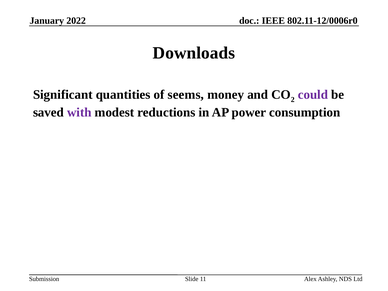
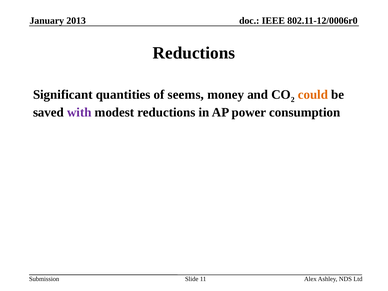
2022: 2022 -> 2013 (76, 21)
Downloads: Downloads -> Reductions (194, 53)
could colour: purple -> orange (313, 95)
